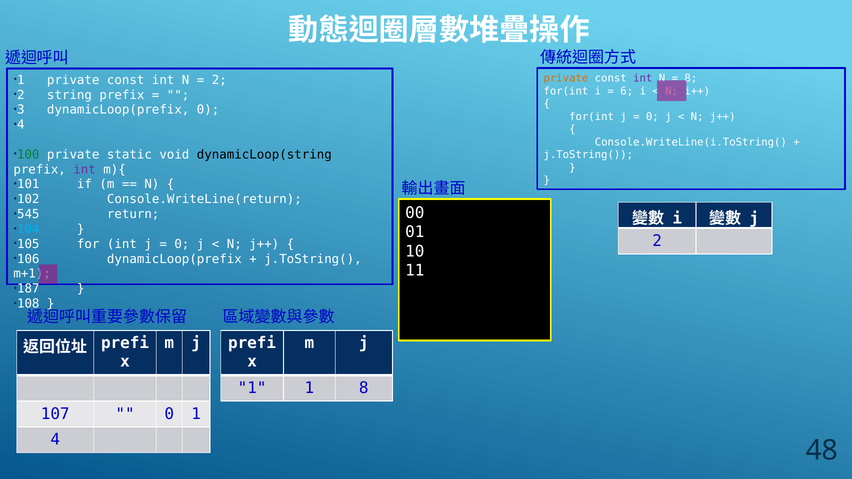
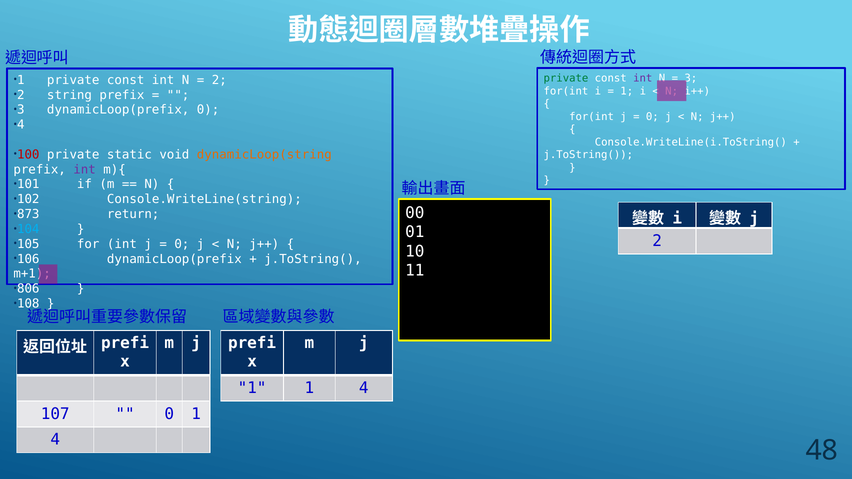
private colour: orange -> green (566, 78)
8: 8 -> 3 (691, 78)
6: 6 -> 1 (627, 91)
100 colour: green -> red (28, 155)
dynamicLoop(string colour: black -> orange (264, 155)
Console.WriteLine(return: Console.WriteLine(return -> Console.WriteLine(string (204, 199)
545: 545 -> 873 (28, 214)
187: 187 -> 806 (28, 289)
1 1 8: 8 -> 4 (364, 388)
